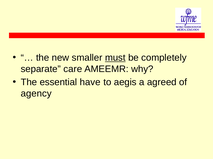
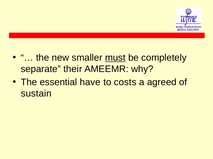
care: care -> their (73, 69)
aegis: aegis -> costs (125, 83)
agency: agency -> sustain (36, 94)
